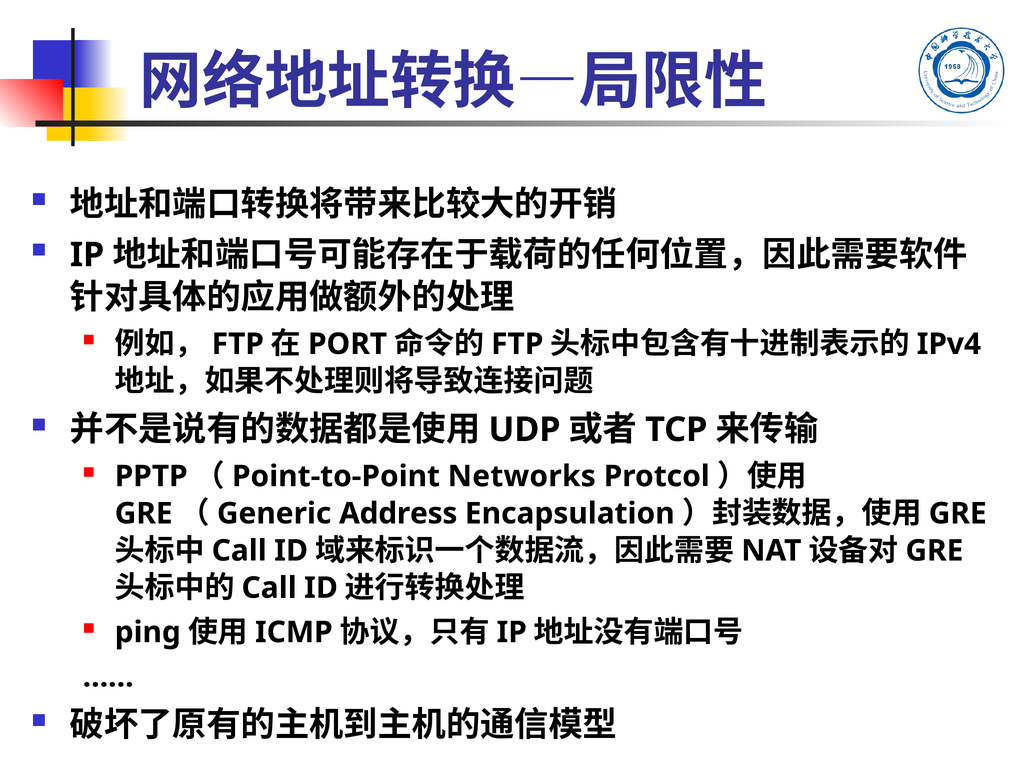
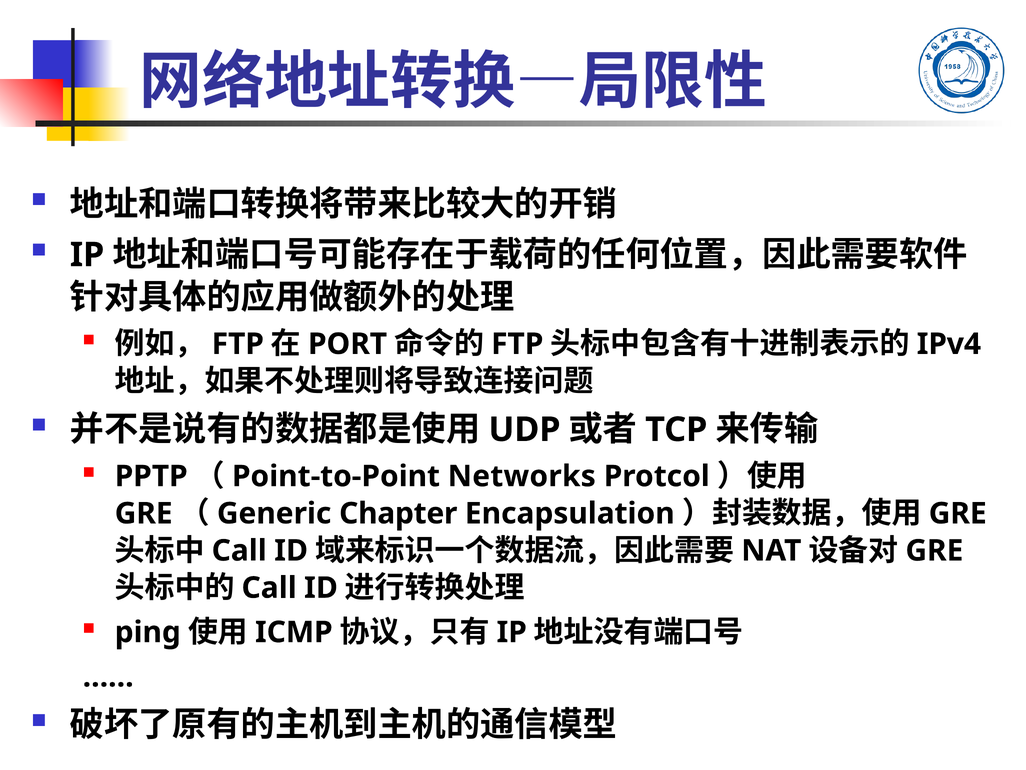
Address: Address -> Chapter (398, 513)
